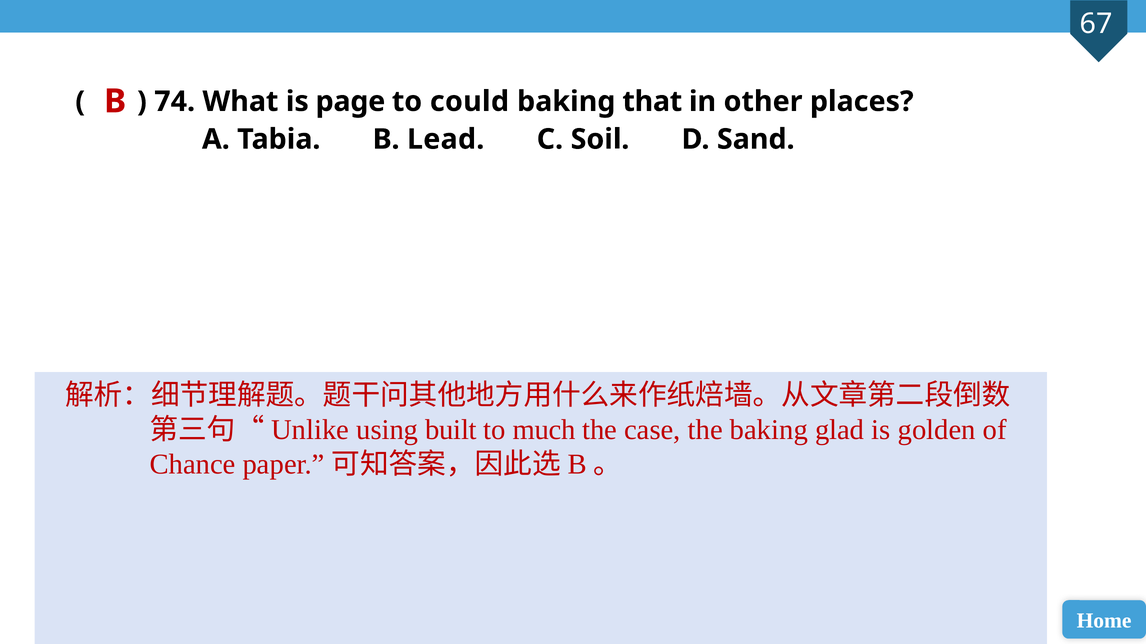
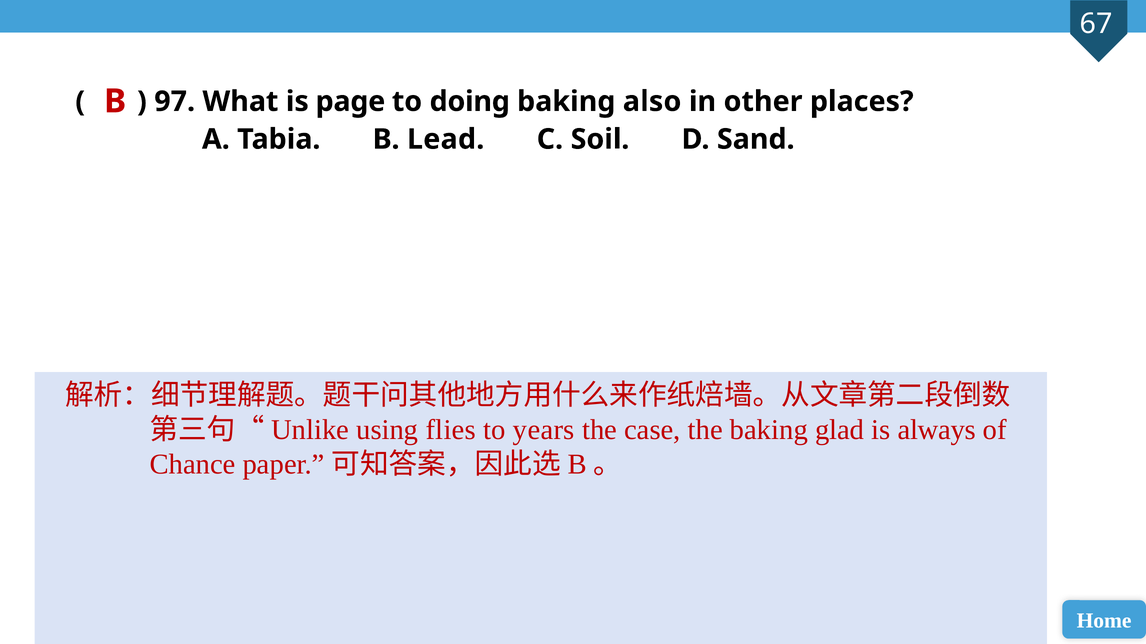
74: 74 -> 97 (175, 102)
could: could -> doing (470, 102)
that: that -> also (652, 102)
built: built -> flies (451, 430)
much: much -> years (544, 430)
golden: golden -> always (937, 430)
